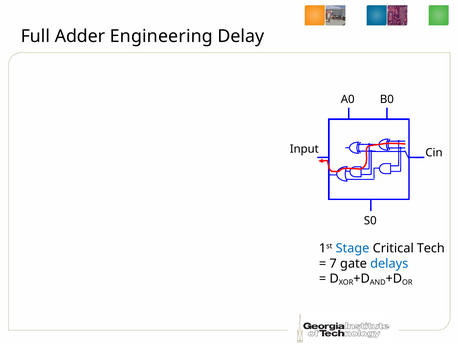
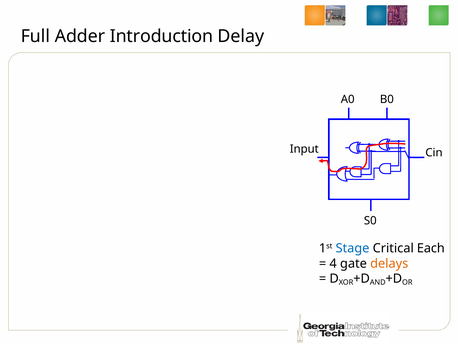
Engineering: Engineering -> Introduction (162, 36)
Tech: Tech -> Each (431, 248)
7: 7 -> 4 (333, 263)
delays colour: blue -> orange (389, 263)
